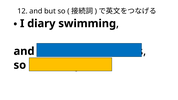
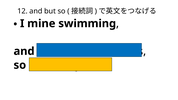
diary: diary -> mine (41, 24)
